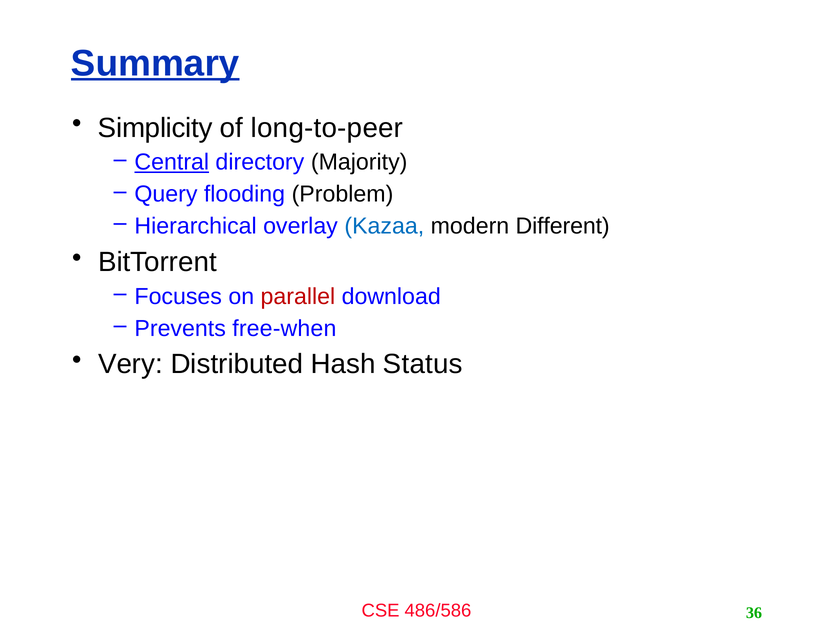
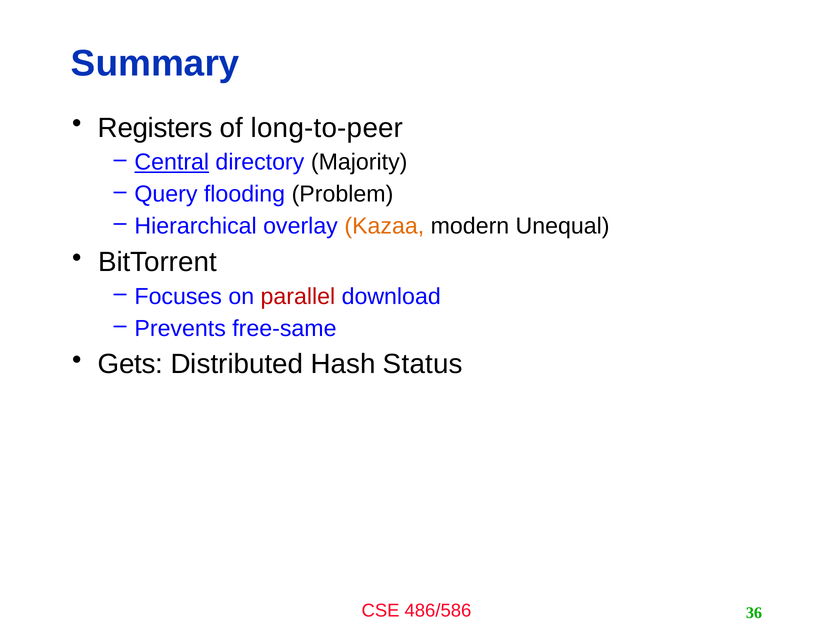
Summary underline: present -> none (155, 63)
Simplicity: Simplicity -> Registers (155, 128)
Kazaa colour: blue -> orange (384, 226)
Different: Different -> Unequal (563, 226)
free-when: free-when -> free-same (284, 328)
Very: Very -> Gets (131, 364)
